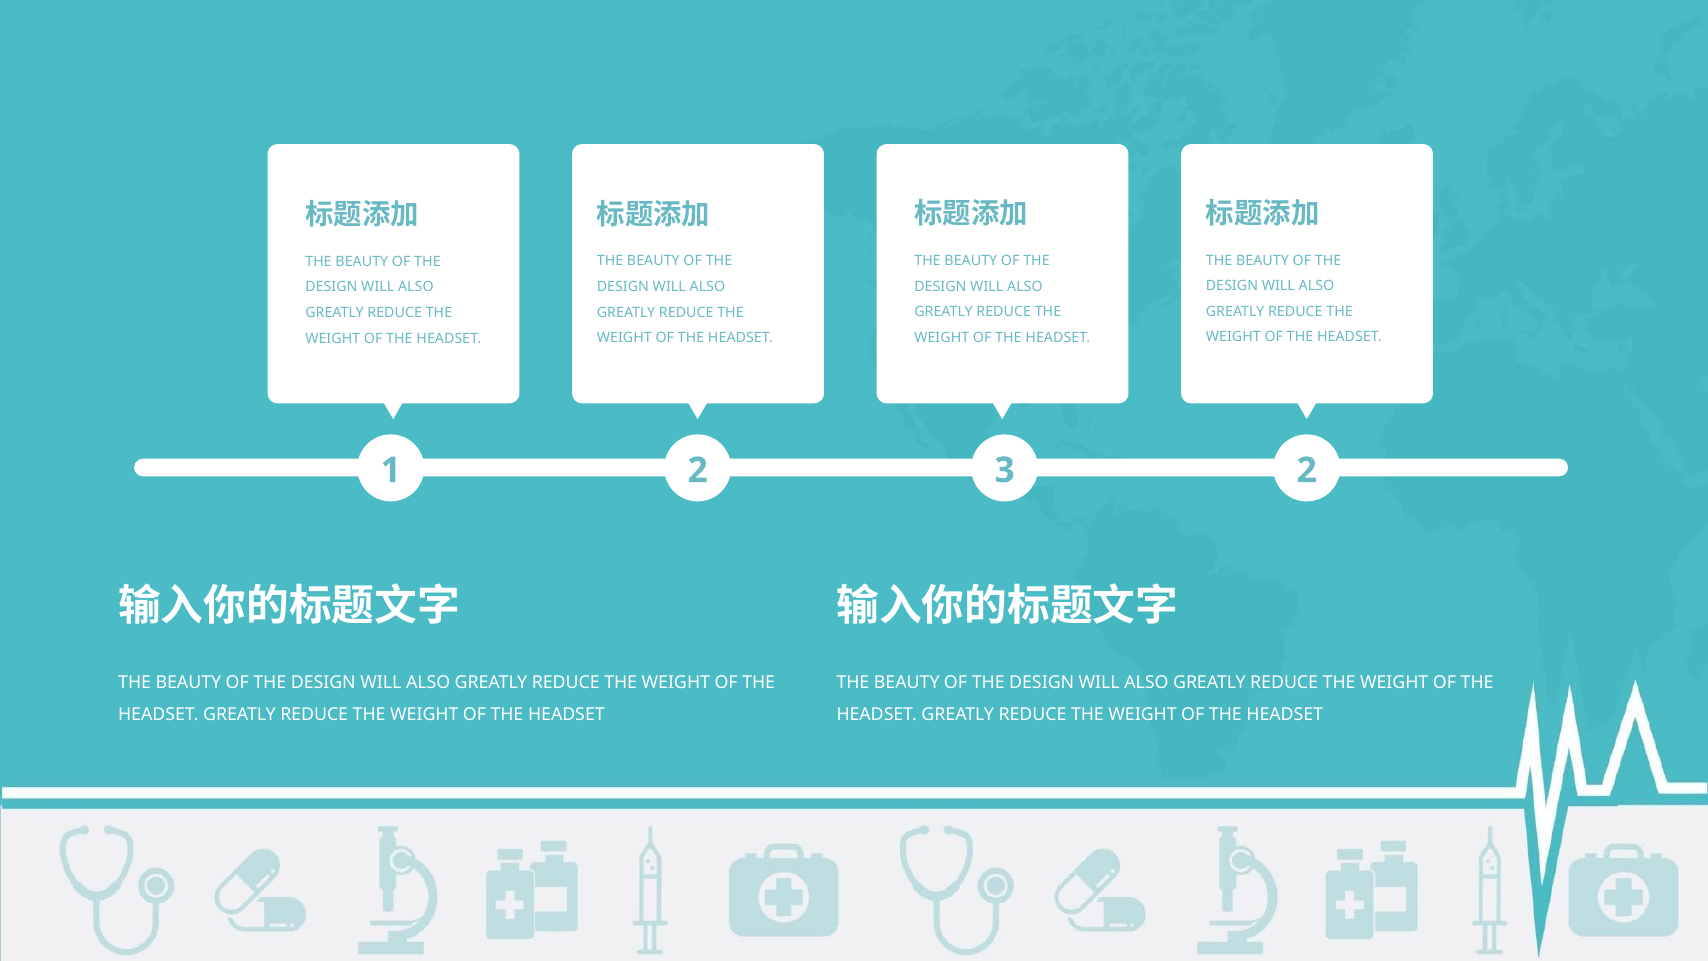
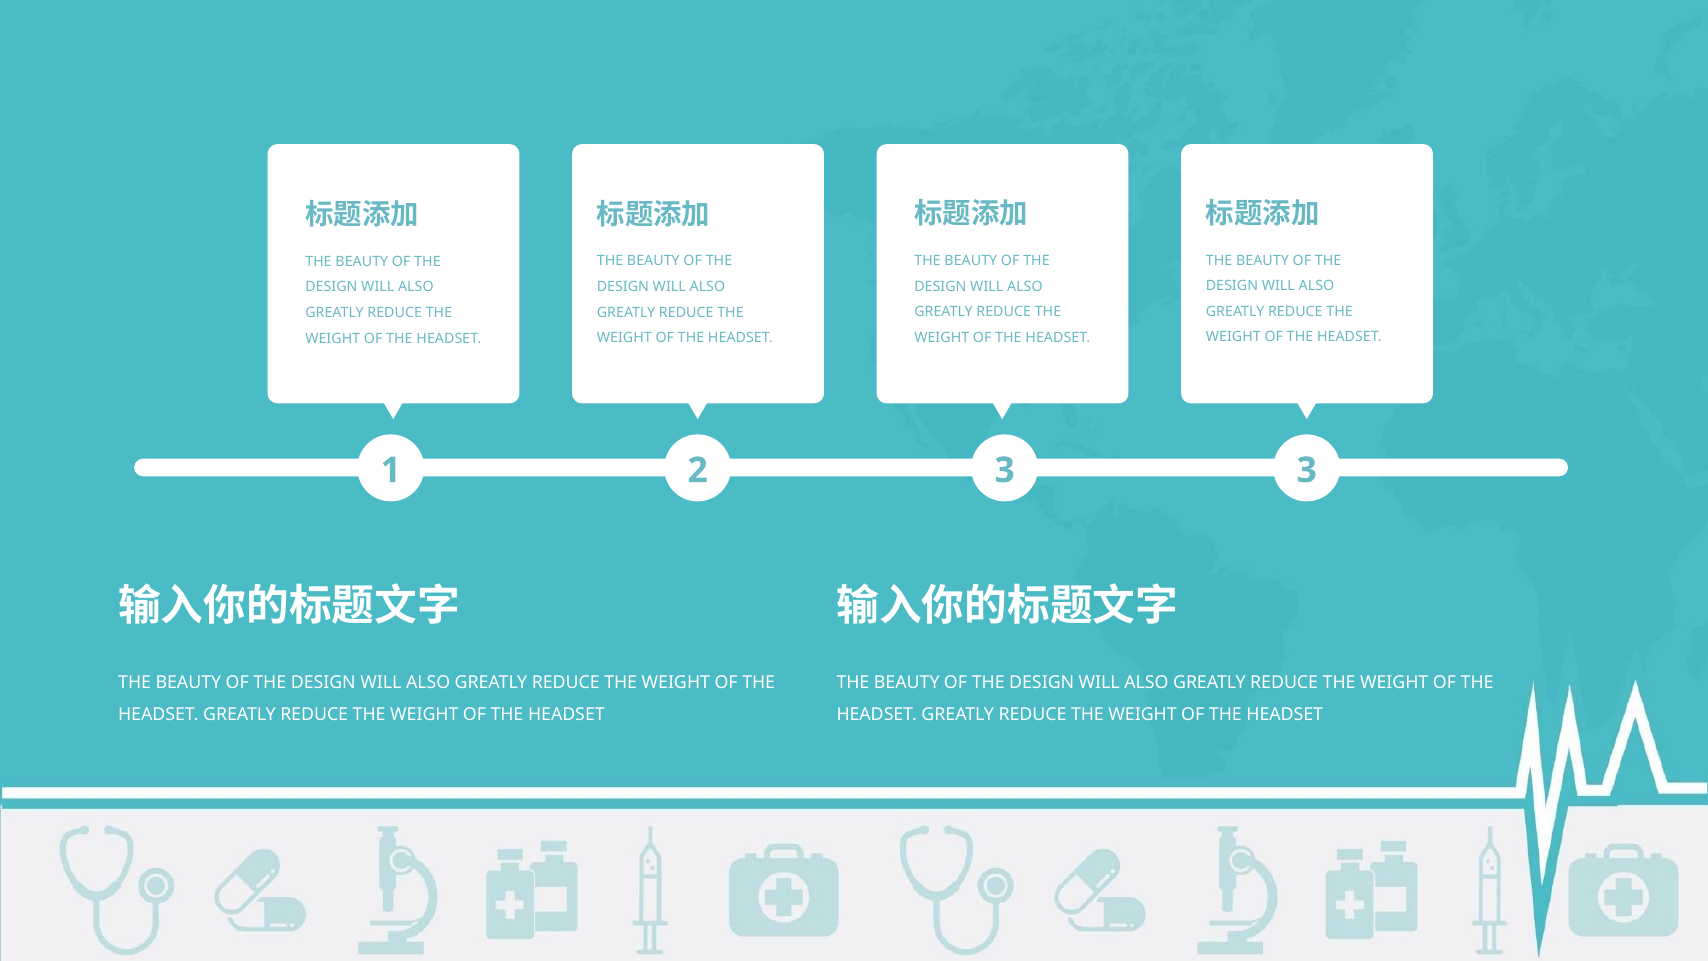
1 2: 2 -> 3 (1307, 470)
